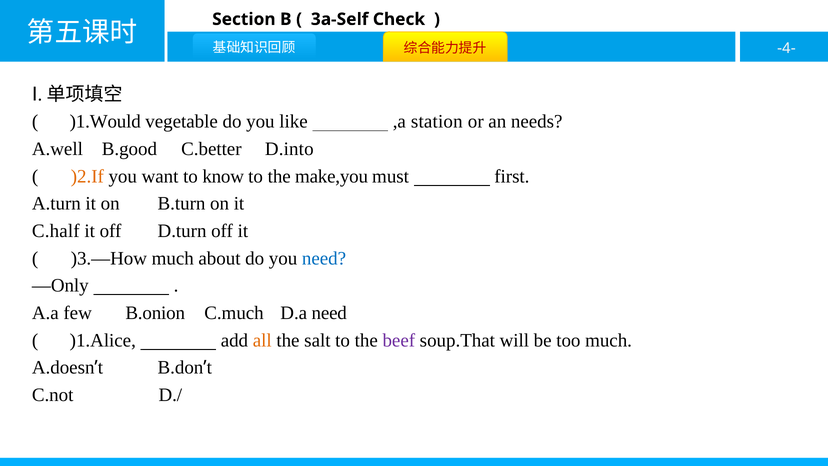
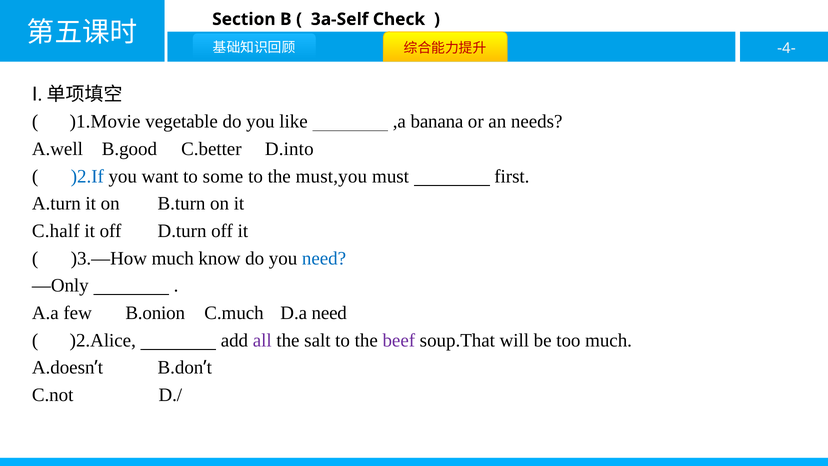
)1.Would: )1.Would -> )1.Movie (105, 122)
station: station -> banana (437, 122)
)2.If colour: orange -> blue (87, 176)
know: know -> some (223, 176)
make,you: make,you -> must,you (331, 176)
about: about -> know (220, 258)
)1.Alice: )1.Alice -> )2.Alice (103, 340)
all colour: orange -> purple (262, 340)
